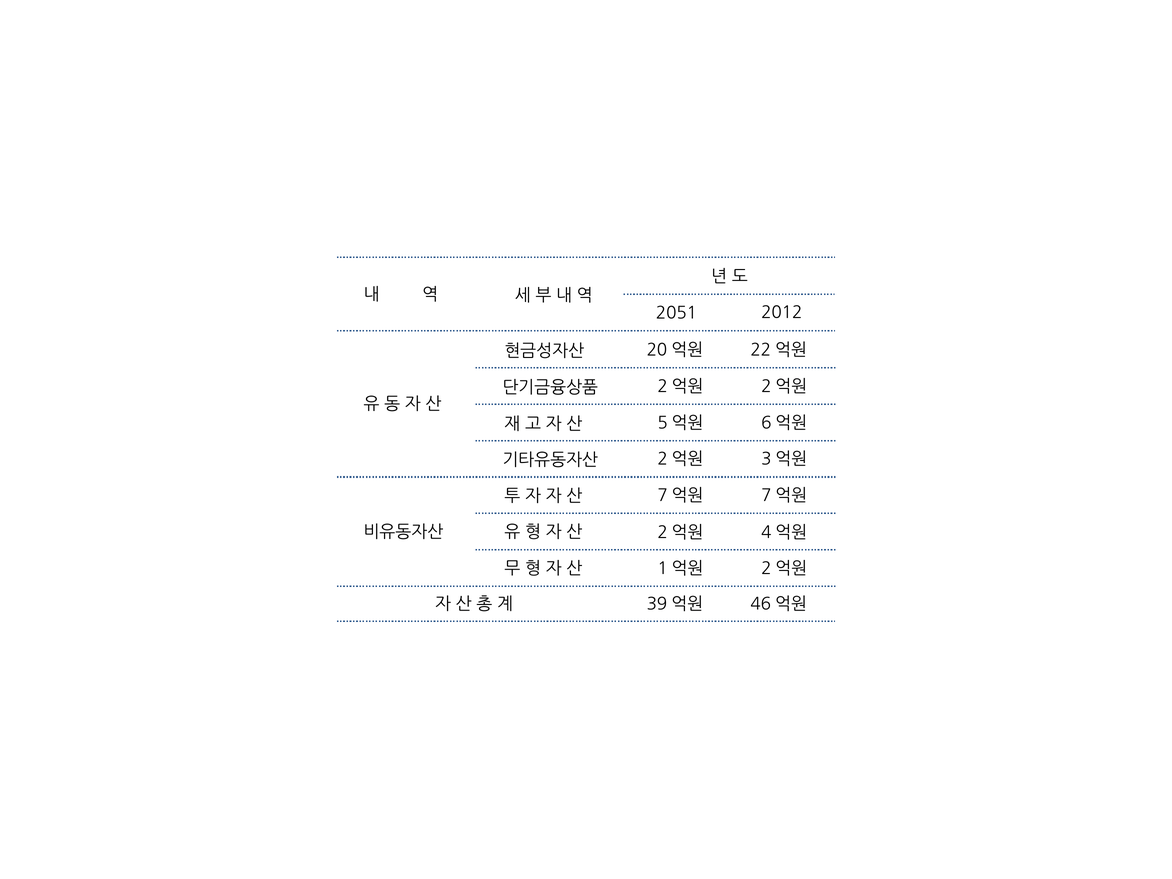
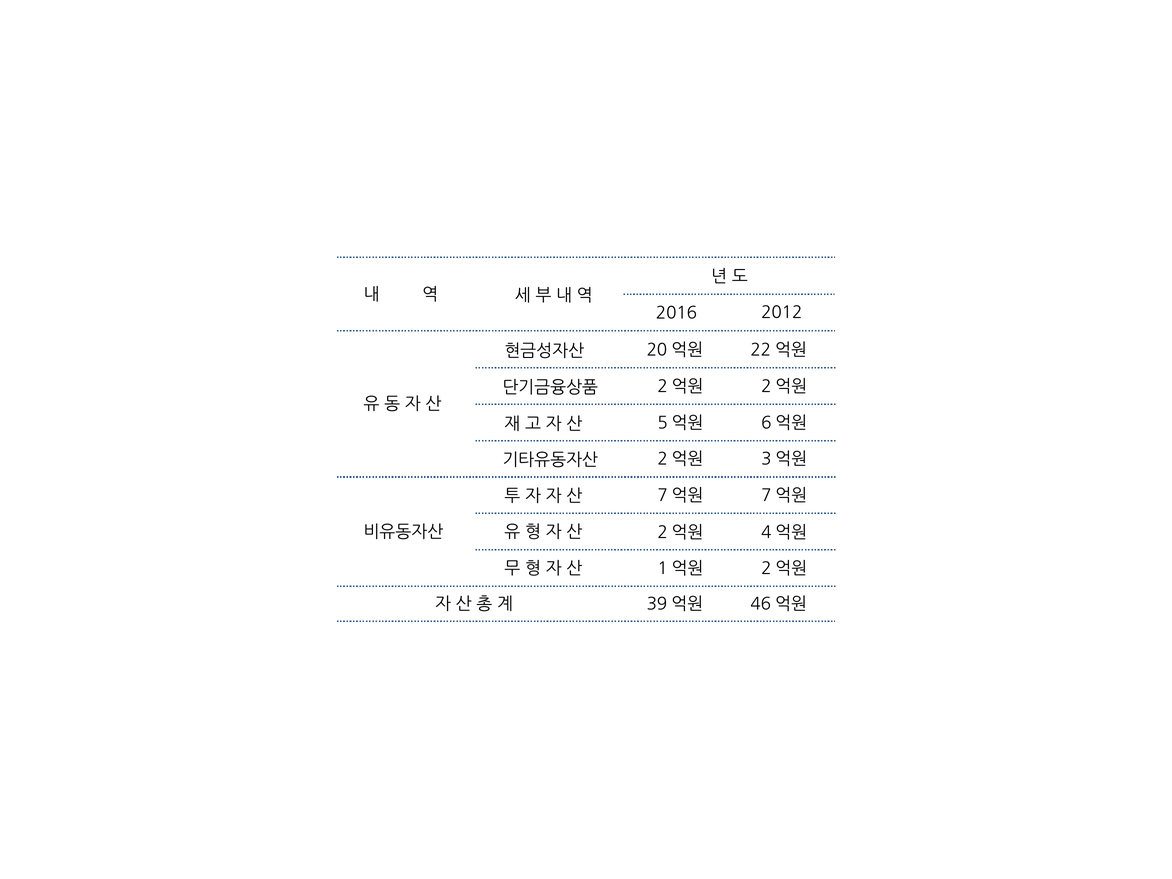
2051: 2051 -> 2016 (676, 313)
